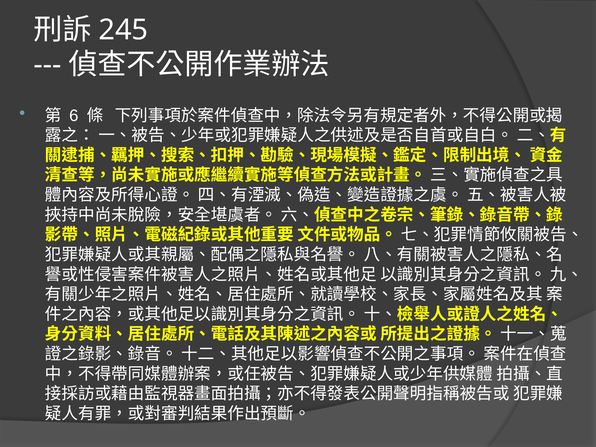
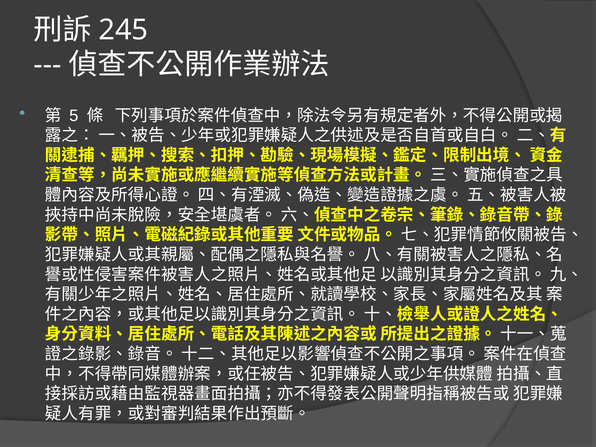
6: 6 -> 5 (74, 116)
